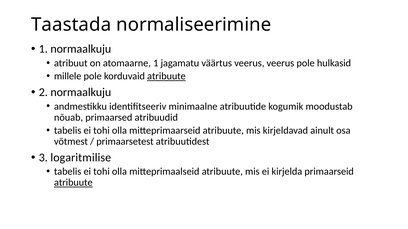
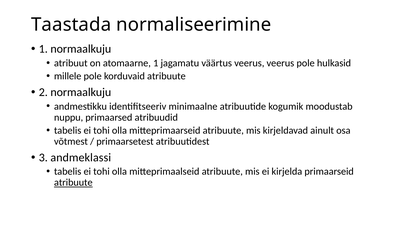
atribuute underline: present -> none (166, 76)
nõuab: nõuab -> nuppu (69, 118)
logaritmilise: logaritmilise -> andmeklassi (81, 158)
